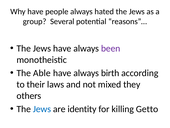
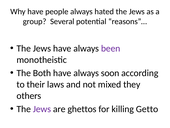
Able: Able -> Both (42, 73)
birth: birth -> soon (110, 73)
Jews colour: blue -> purple (42, 109)
identity: identity -> ghettos (82, 109)
